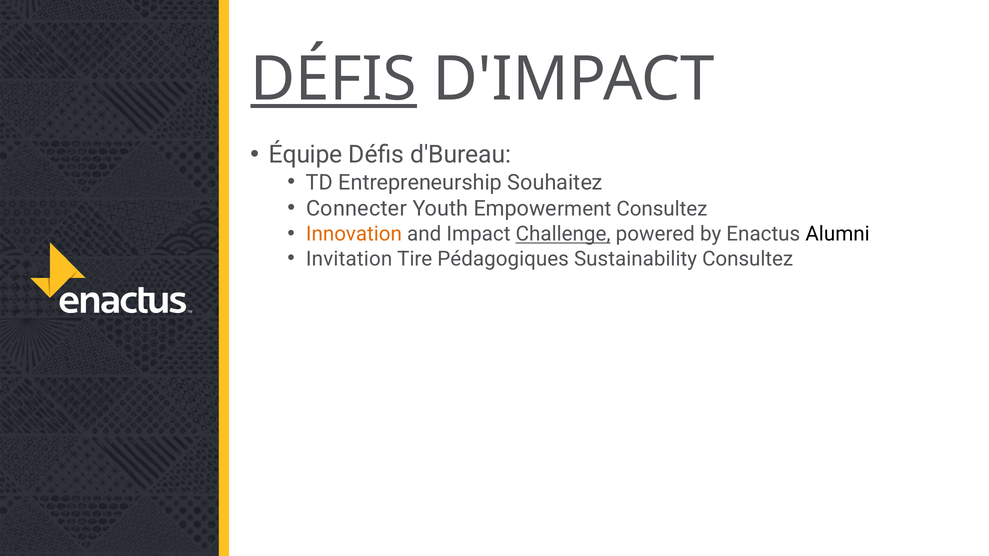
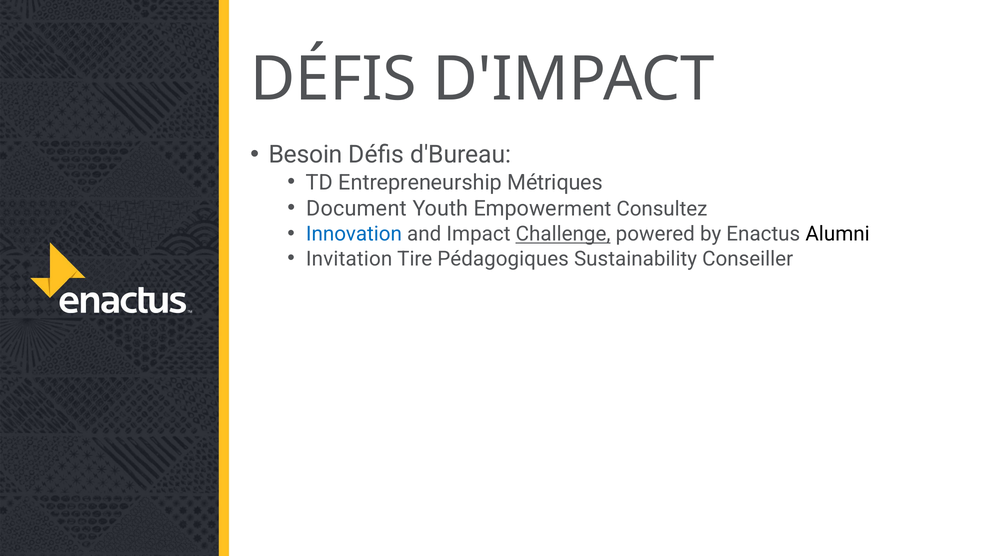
DÉFIS underline: present -> none (334, 79)
Équipe: Équipe -> Besoin (306, 155)
Souhaitez: Souhaitez -> Métriques (555, 183)
Connecter: Connecter -> Document (357, 209)
Innovation colour: orange -> blue (354, 234)
Sustainability Consultez: Consultez -> Conseiller (748, 259)
